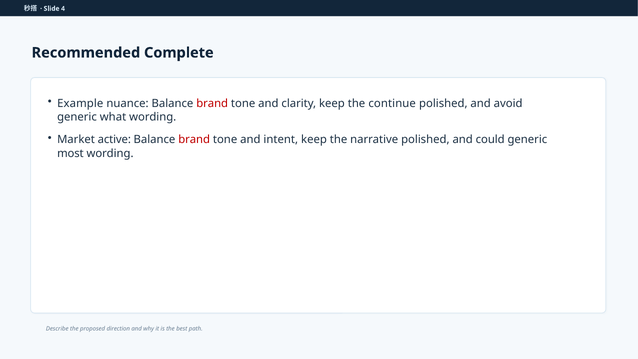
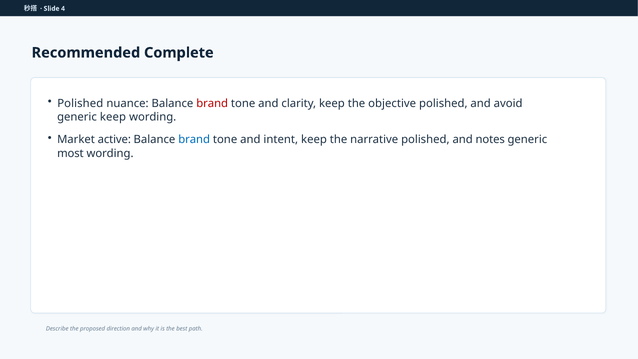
Example: Example -> Polished (80, 103)
continue: continue -> objective (392, 103)
generic what: what -> keep (113, 117)
brand colour: red -> blue (194, 140)
could: could -> notes (490, 140)
